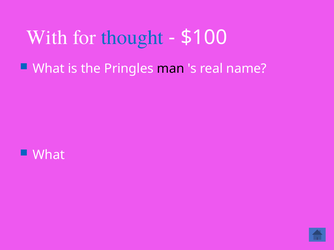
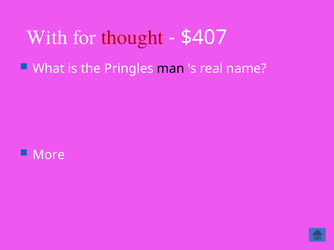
thought colour: blue -> red (132, 37)
$100: $100 -> $407 (204, 37)
What: What -> More (49, 155)
